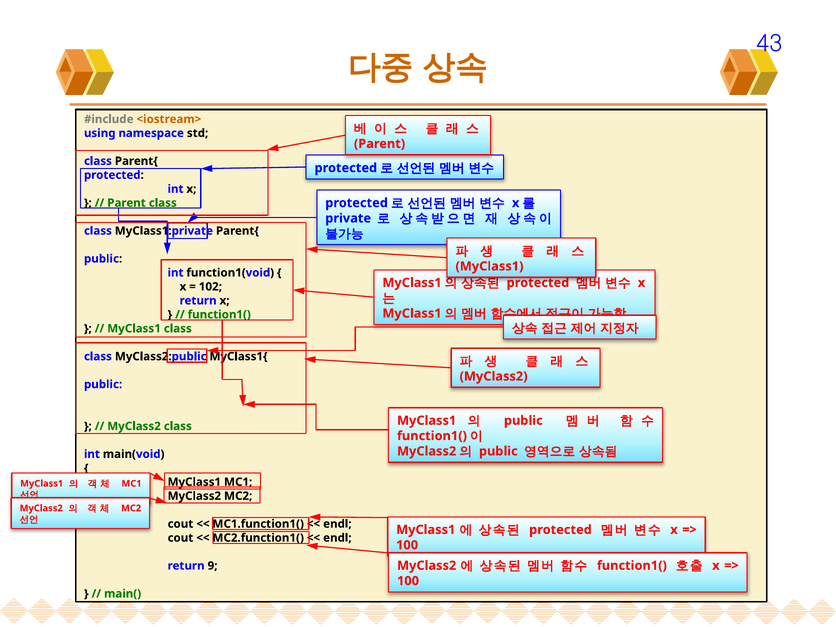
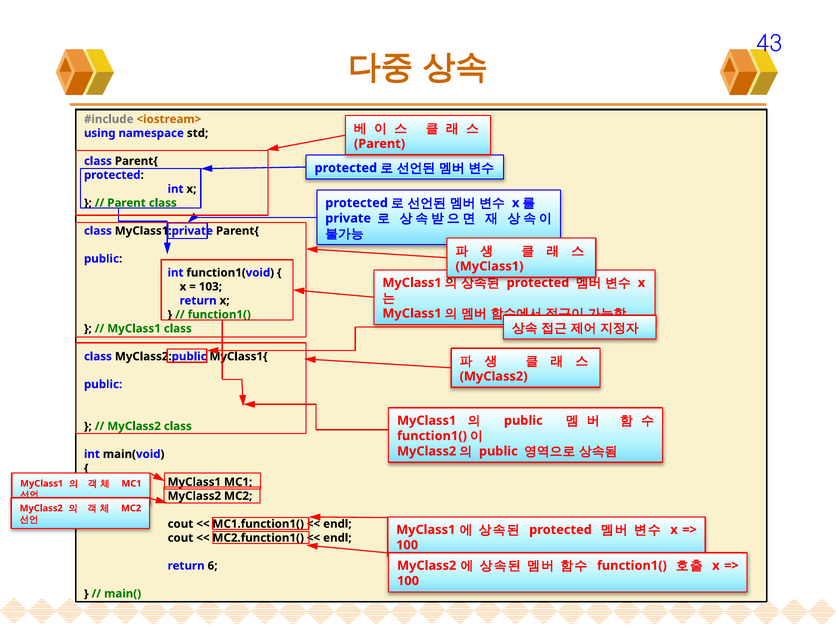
102: 102 -> 103 (210, 287)
9: 9 -> 6 (213, 566)
